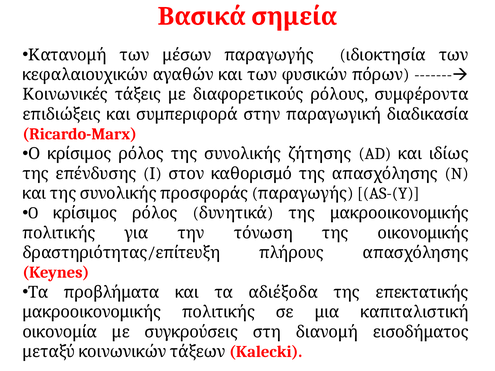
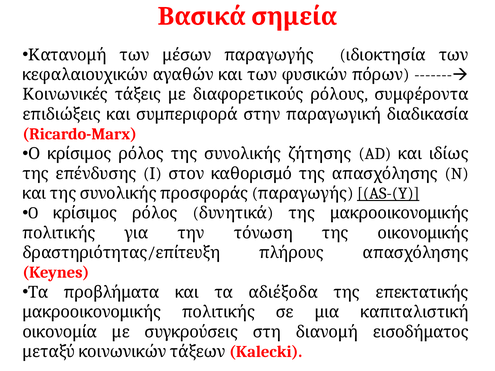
AS-(Y underline: none -> present (388, 194)
